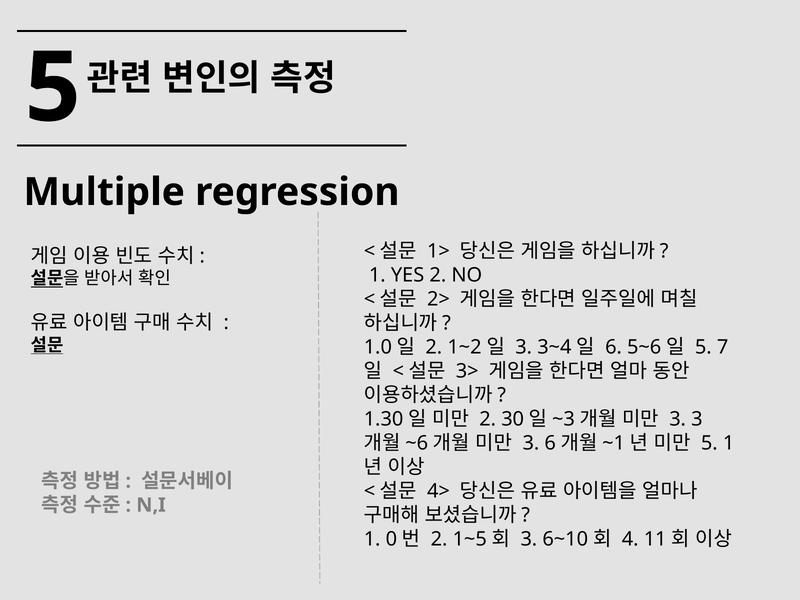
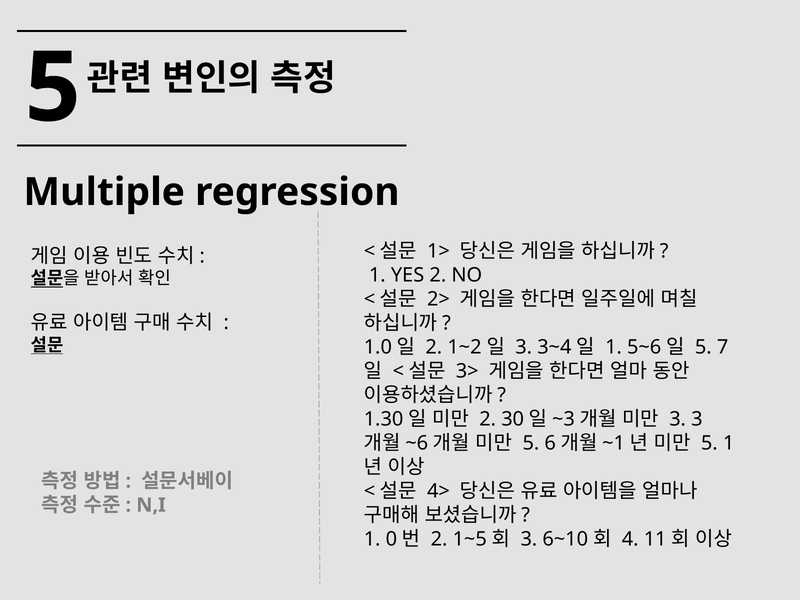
6: 6 -> 1 (614, 347)
3: 3 -> 5 (531, 443)
